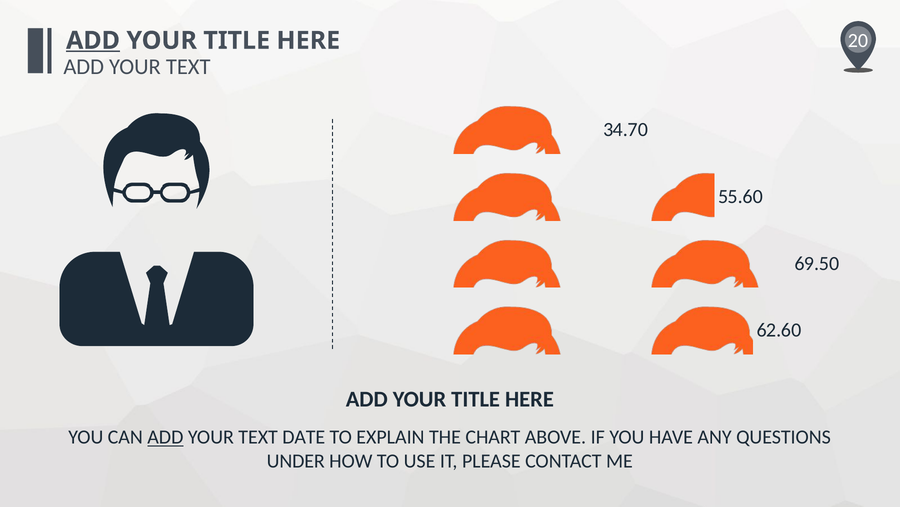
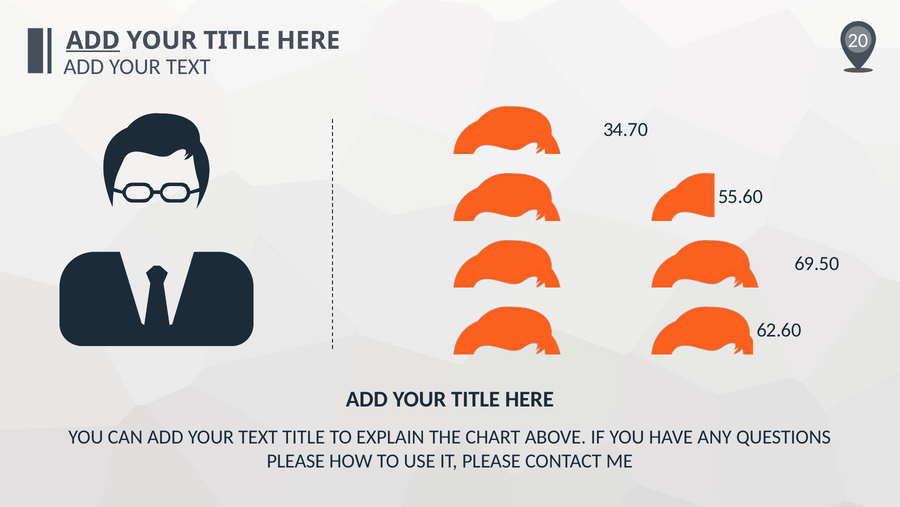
ADD underline: present -> none (165, 437)
TEXT DATE: DATE -> TITLE (304, 437)
UNDER: UNDER -> PLEASE (296, 461)
